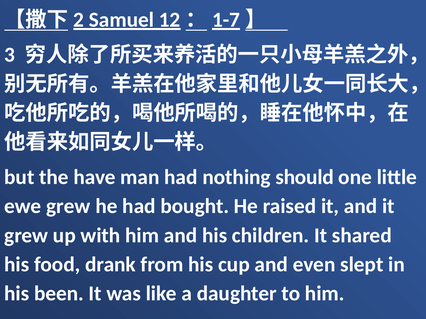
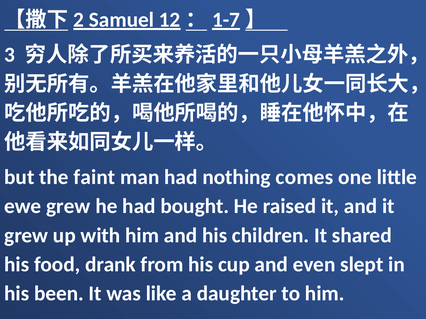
have: have -> faint (94, 177)
should: should -> comes (304, 177)
